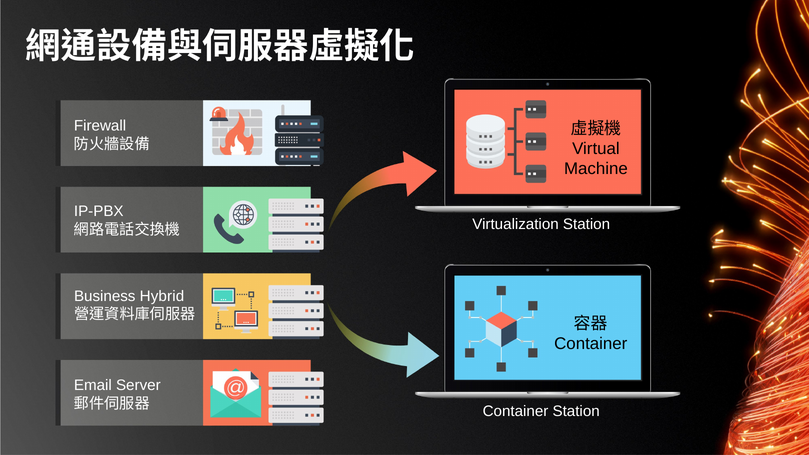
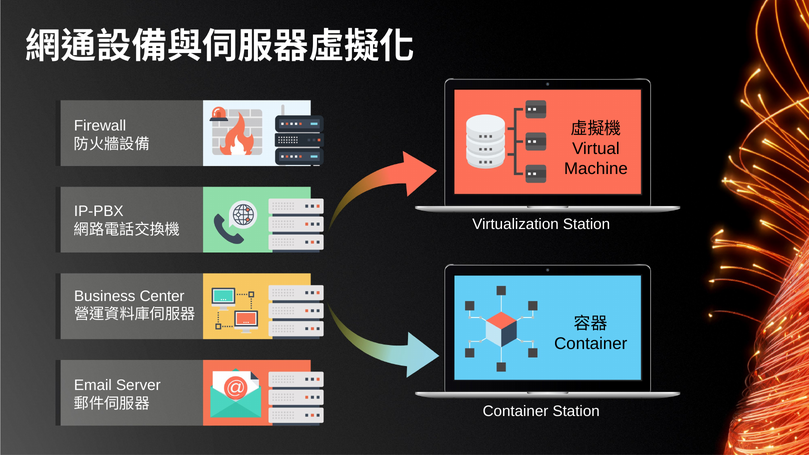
Hybrid: Hybrid -> Center (162, 296)
